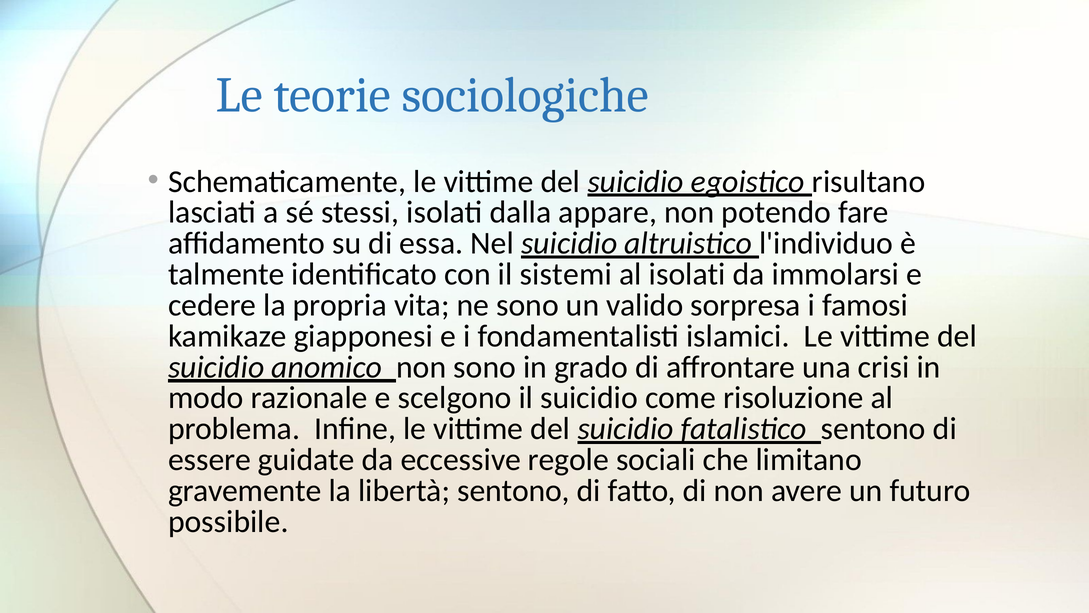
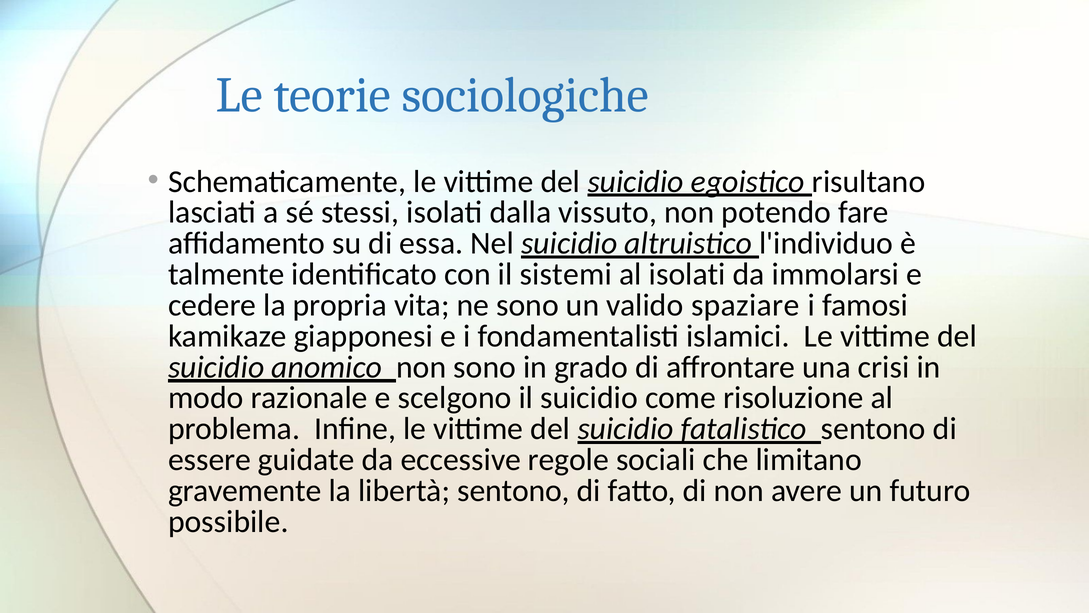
appare: appare -> vissuto (608, 212)
sorpresa: sorpresa -> spaziare (745, 305)
